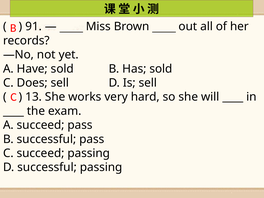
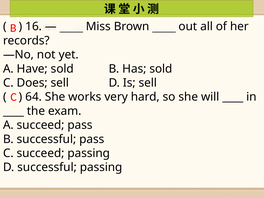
91: 91 -> 16 (34, 26)
13: 13 -> 64 (34, 97)
